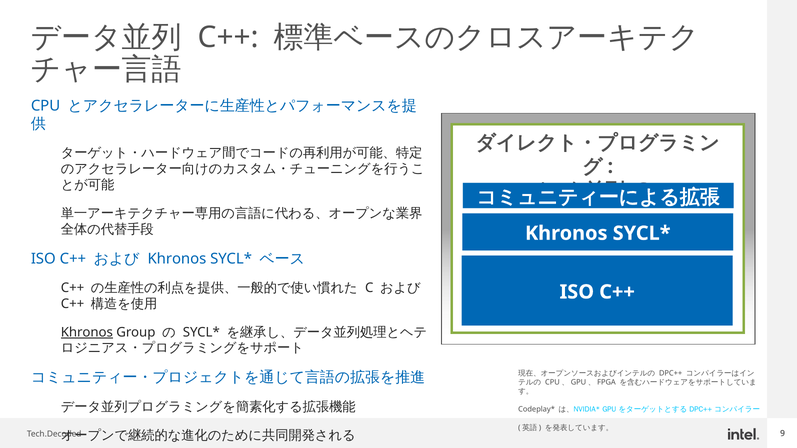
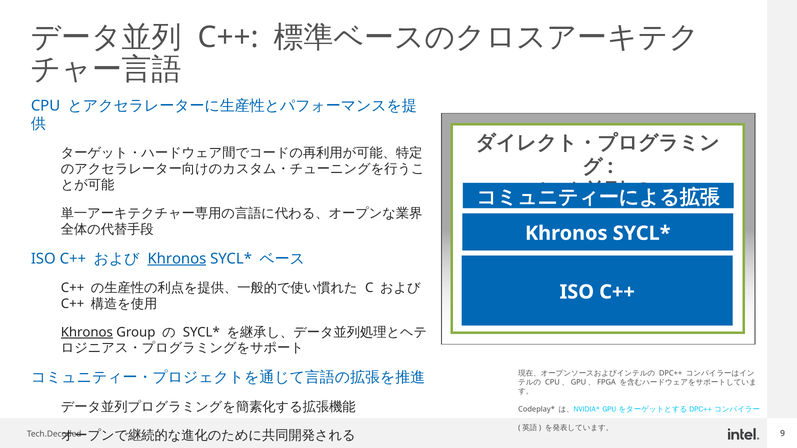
Khronos underline: none -> present (177, 259)
